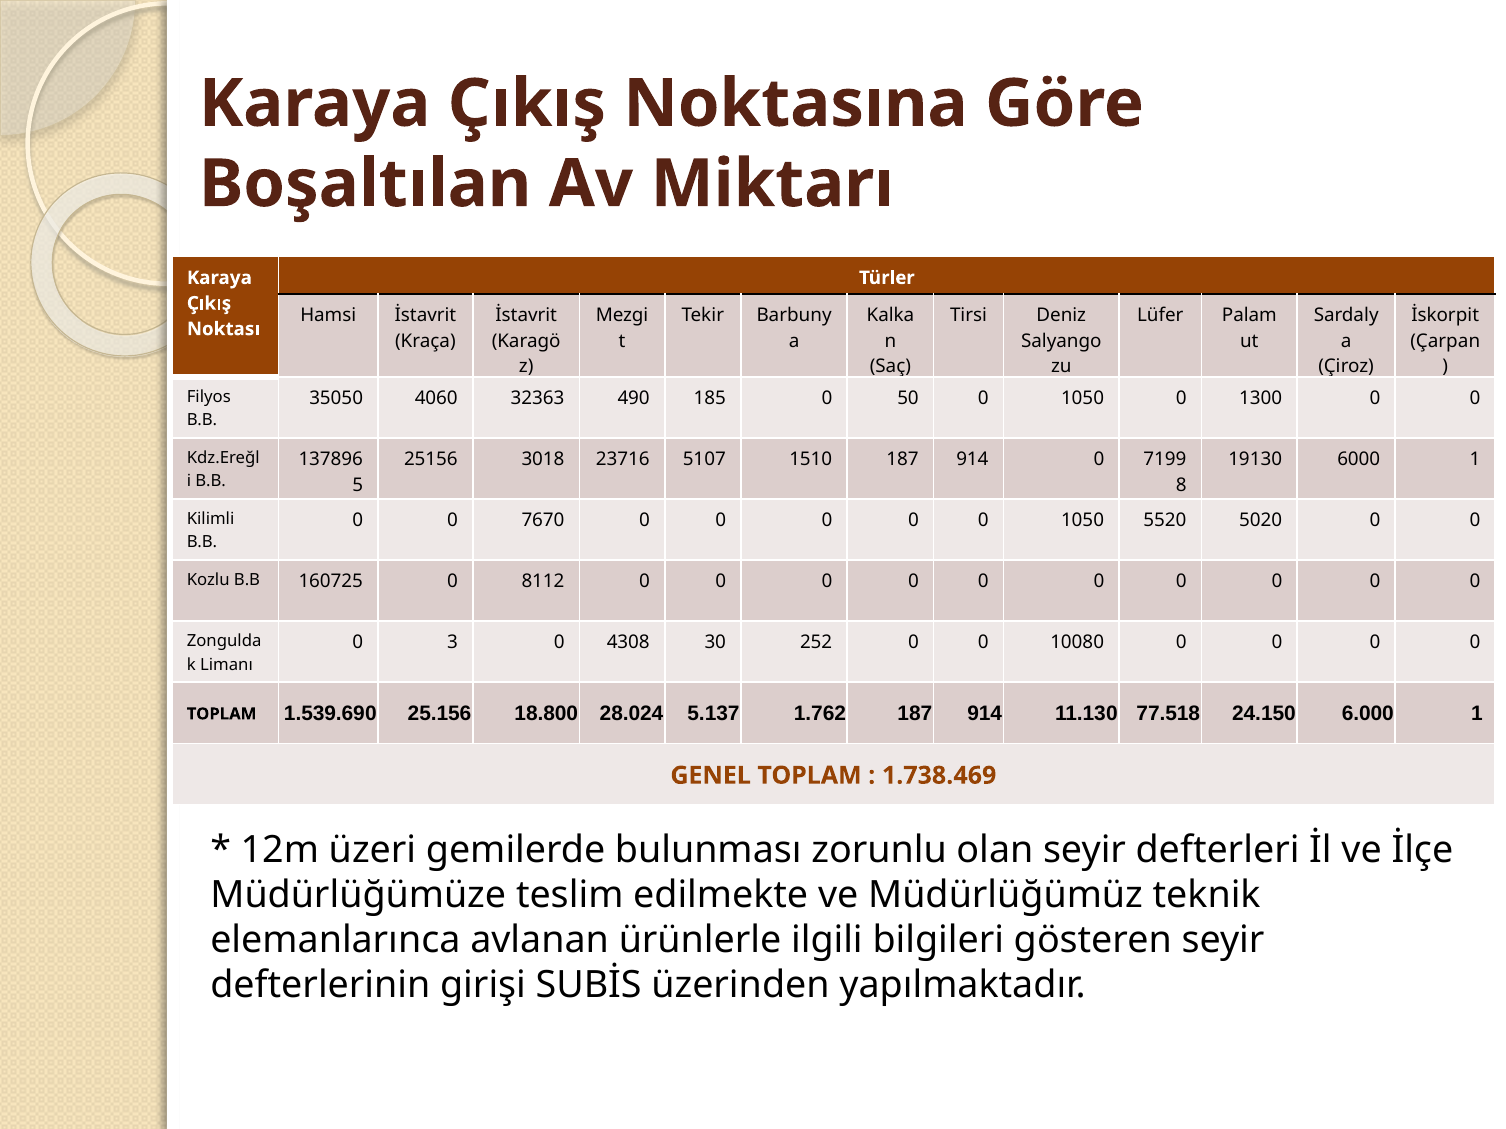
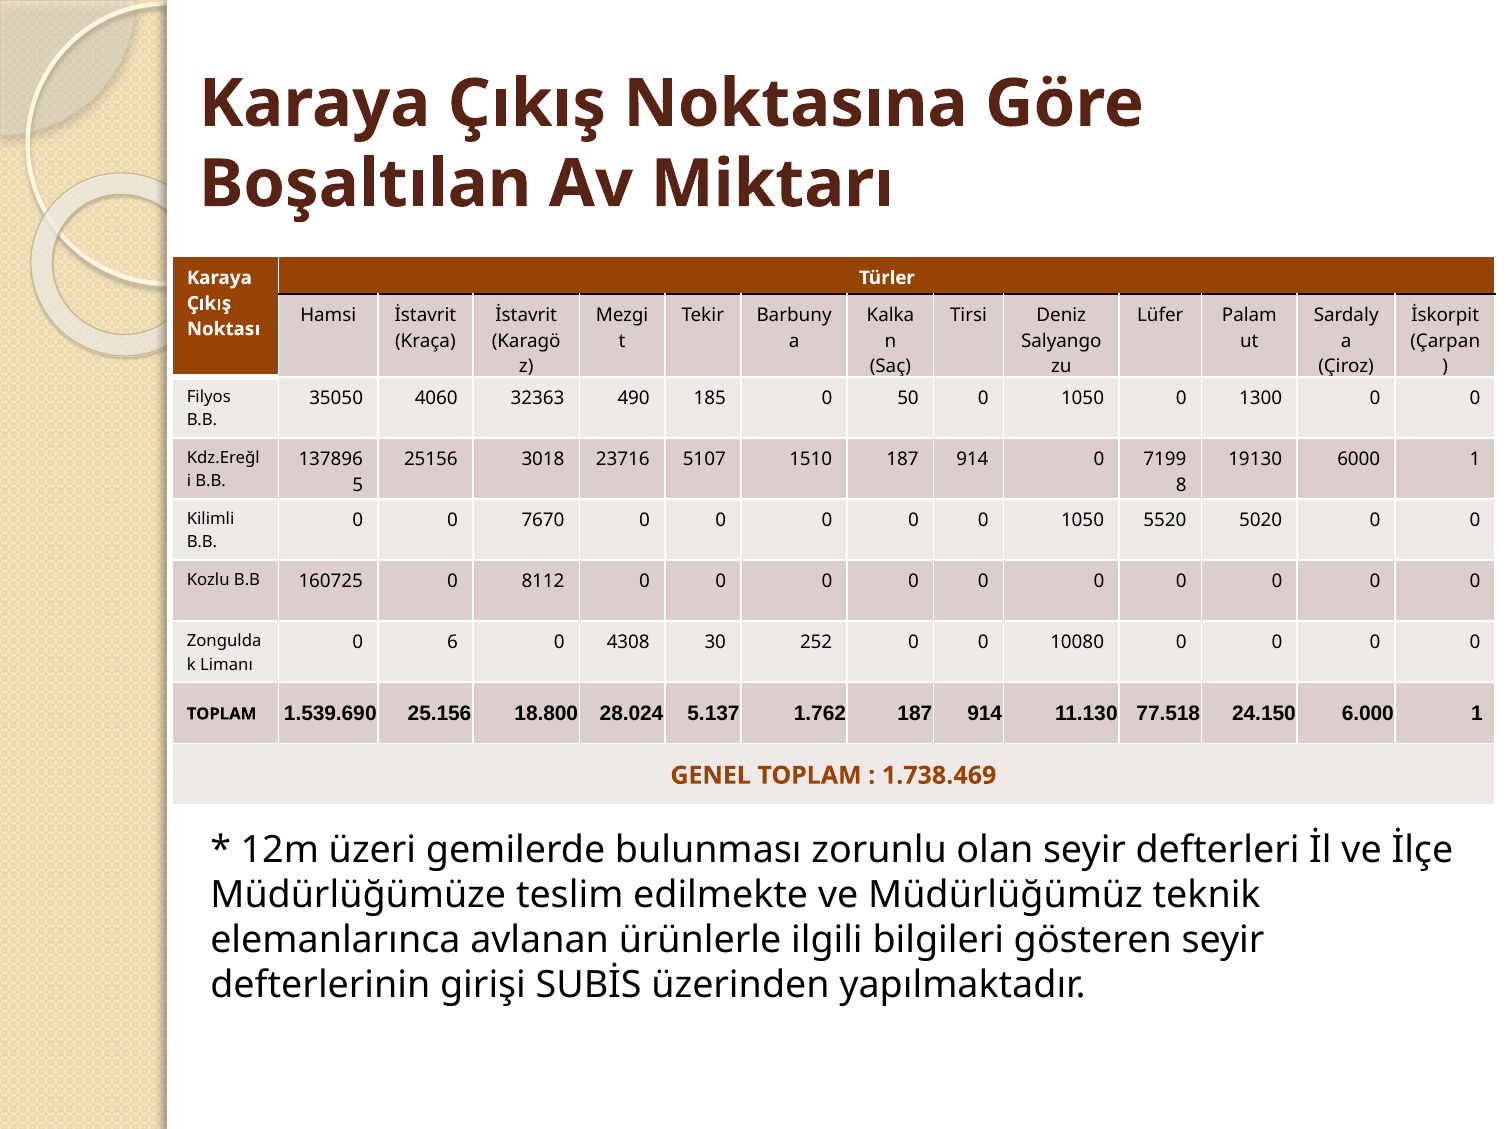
3: 3 -> 6 (453, 643)
